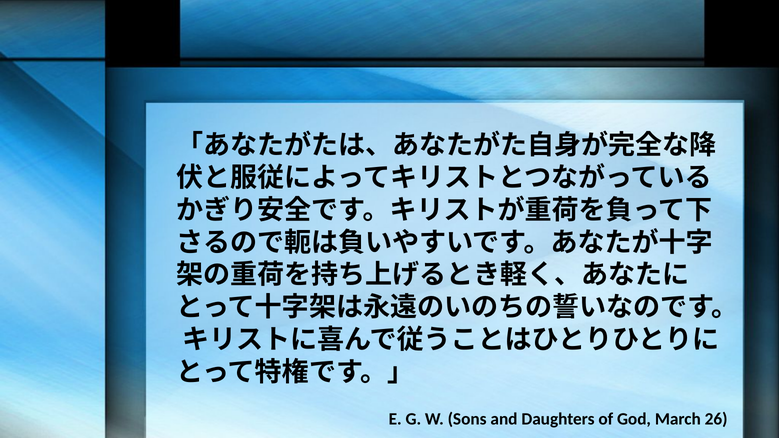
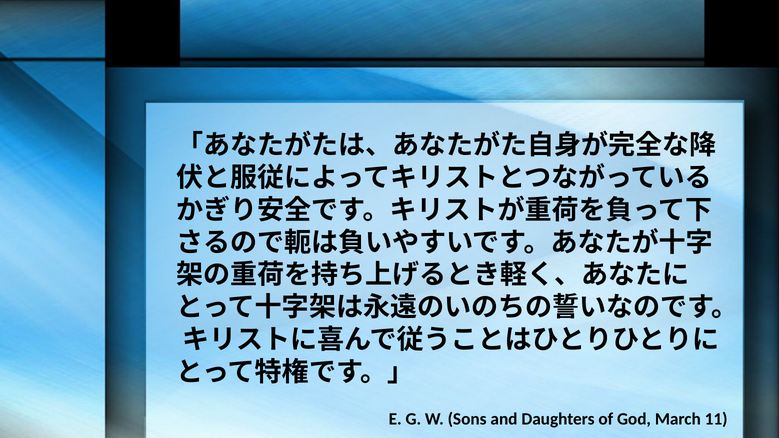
26: 26 -> 11 (716, 419)
